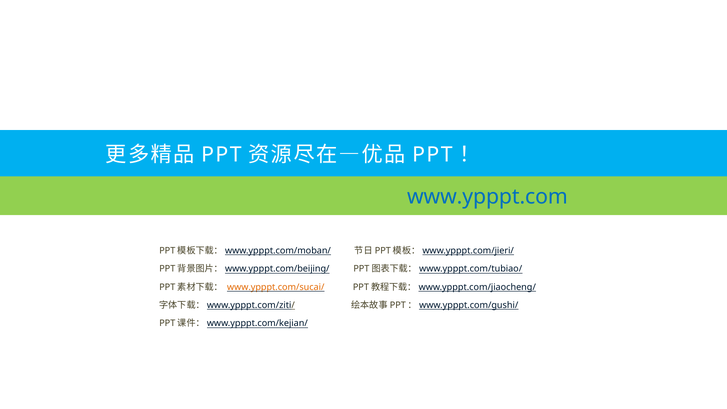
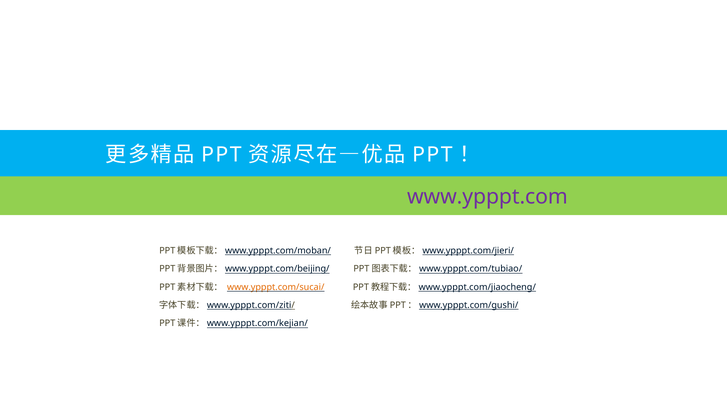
www.ypppt.com colour: blue -> purple (487, 197)
